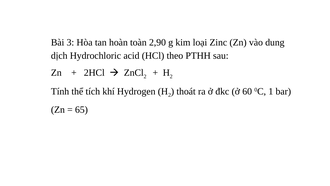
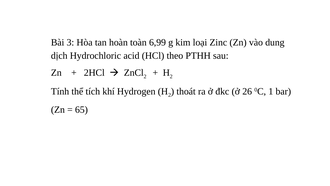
2,90: 2,90 -> 6,99 (157, 42)
60: 60 -> 26 (247, 91)
